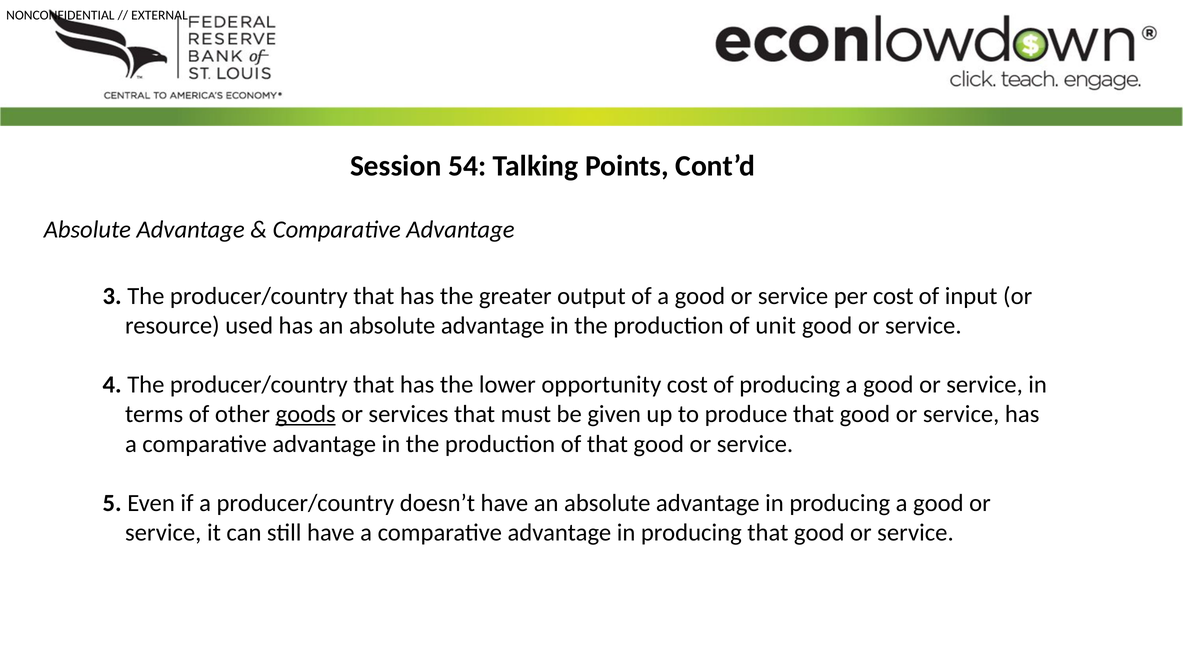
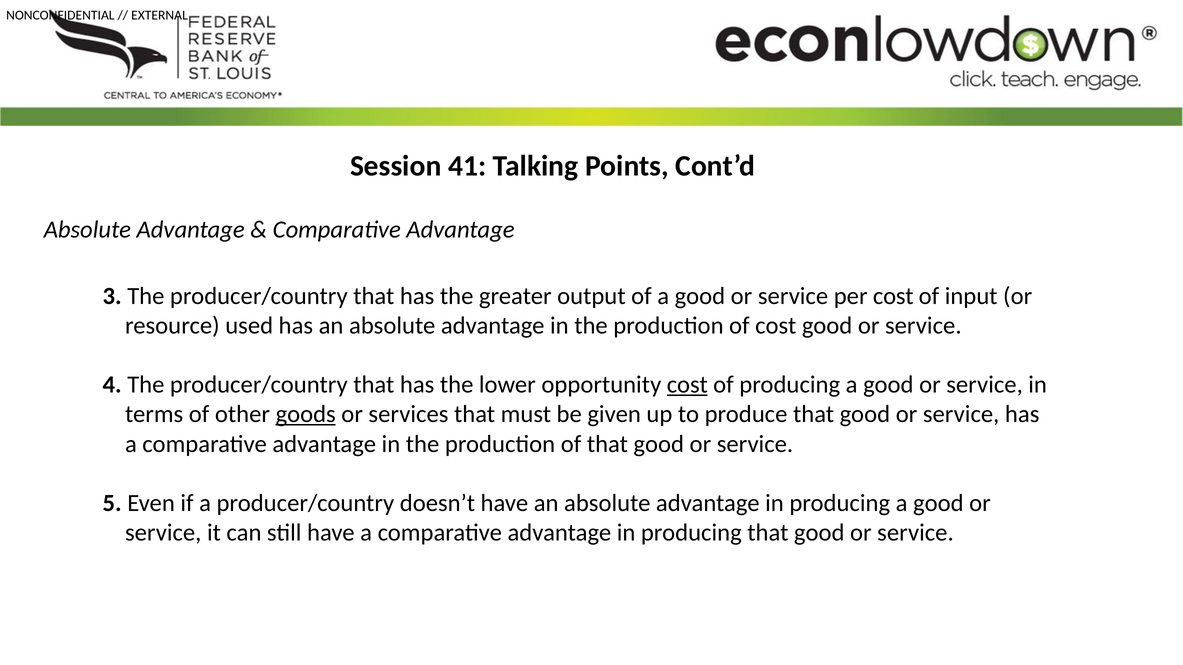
54: 54 -> 41 (467, 166)
of unit: unit -> cost (776, 326)
cost underline: none -> present (687, 385)
